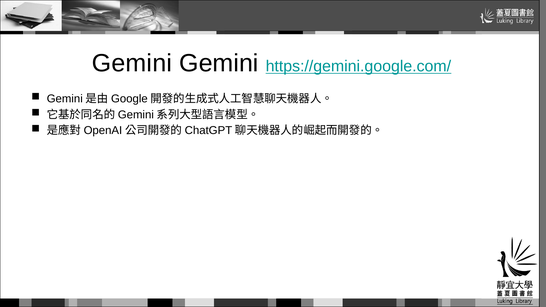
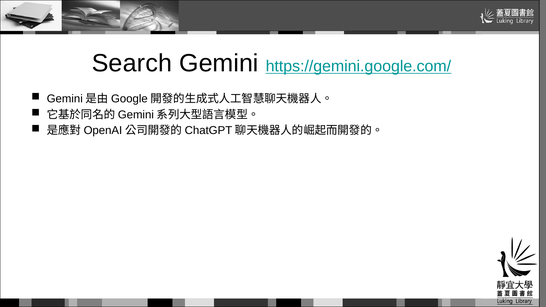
Gemini: Gemini -> Search (132, 63)
